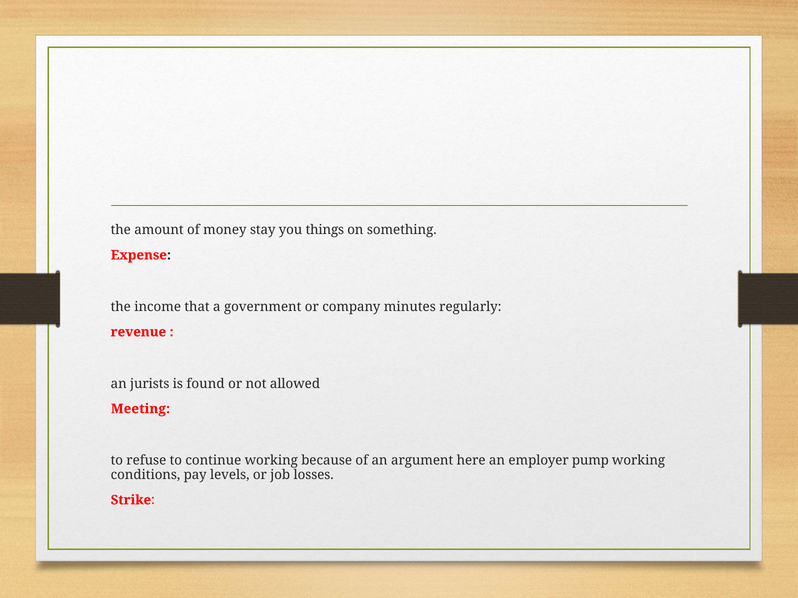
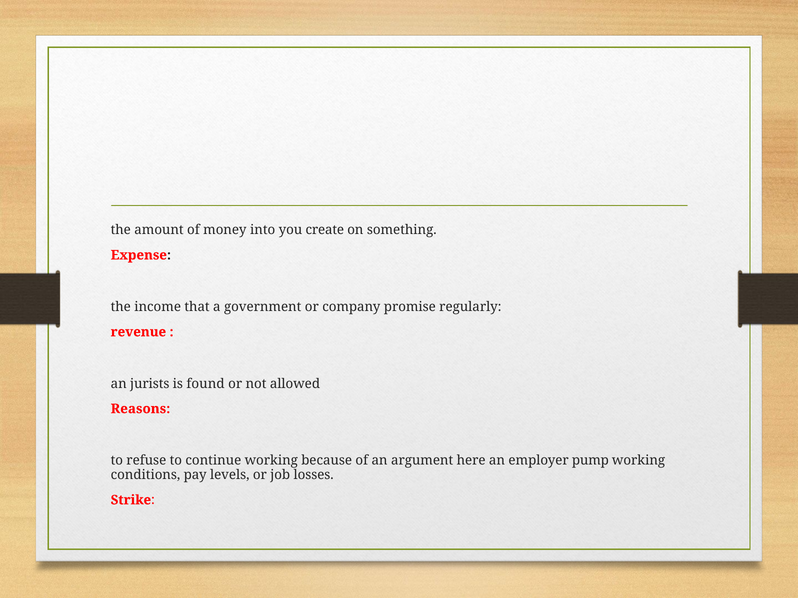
stay: stay -> into (263, 230)
things: things -> create (325, 230)
minutes: minutes -> promise (410, 307)
Meeting: Meeting -> Reasons (140, 409)
